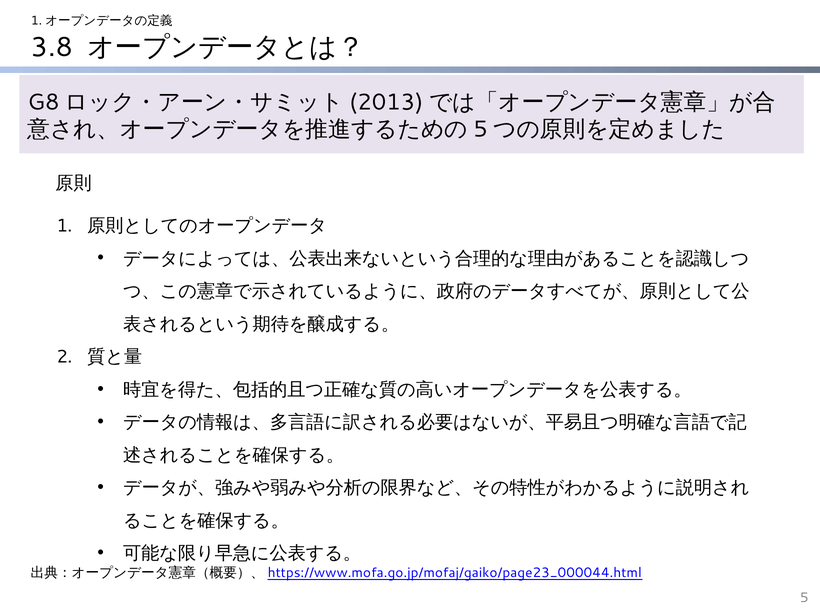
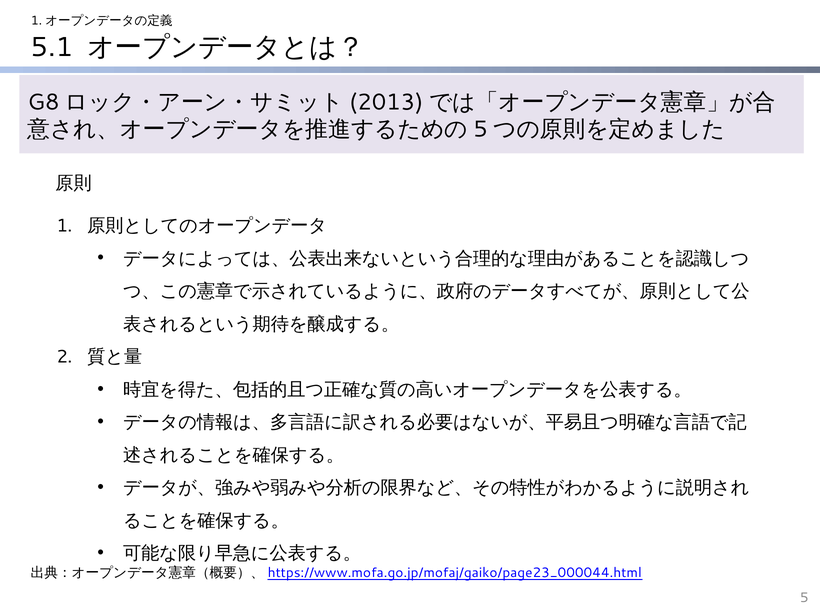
3.8: 3.8 -> 5.1 (52, 47)
